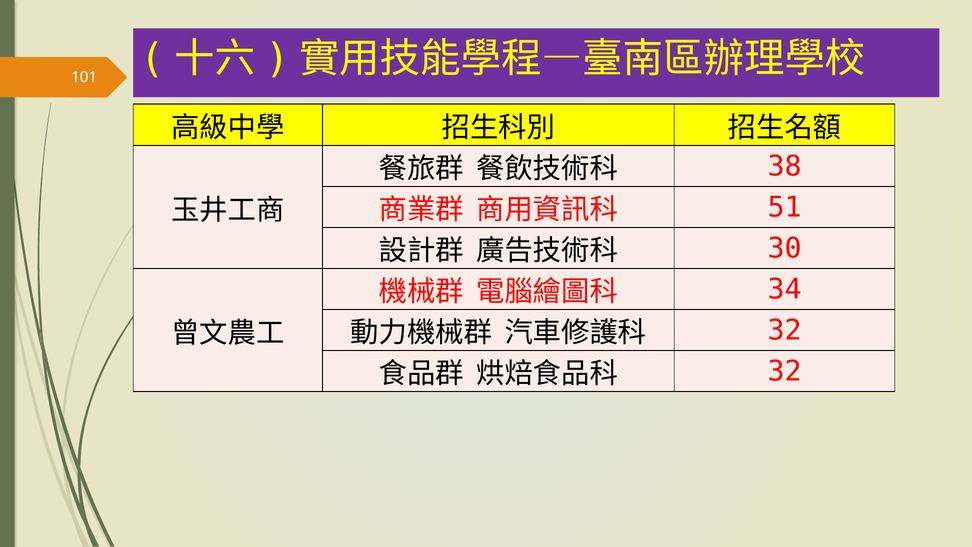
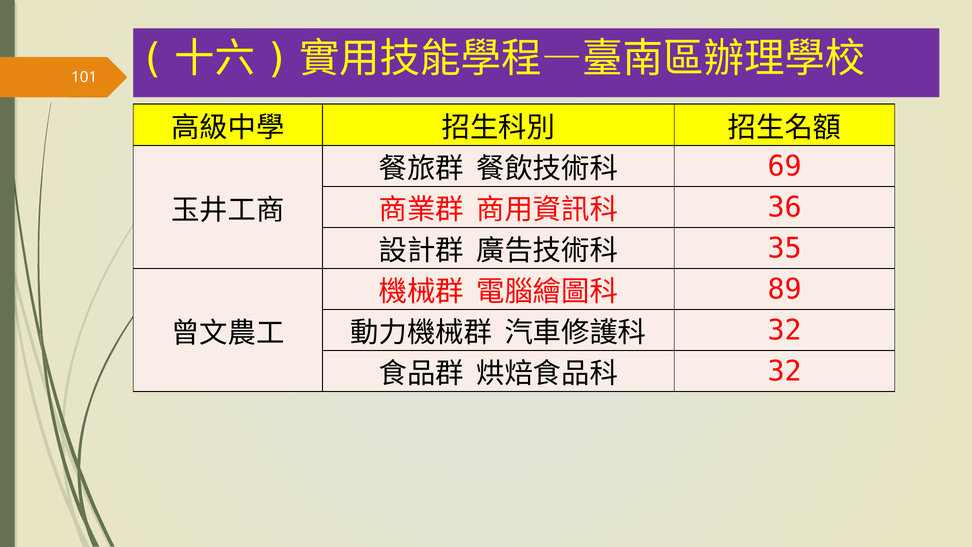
38: 38 -> 69 (785, 166)
51: 51 -> 36 (785, 207)
30: 30 -> 35 (785, 248)
34: 34 -> 89 (785, 289)
